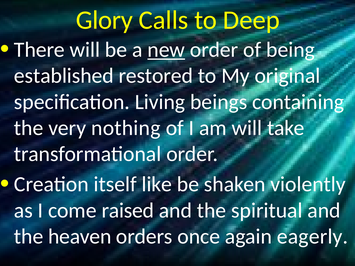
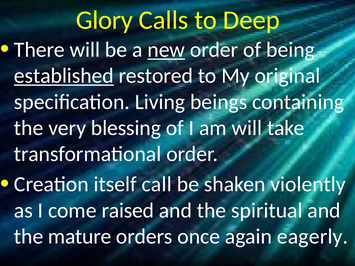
established underline: none -> present (64, 76)
nothing: nothing -> blessing (126, 128)
like: like -> call (157, 184)
heaven: heaven -> mature (80, 237)
